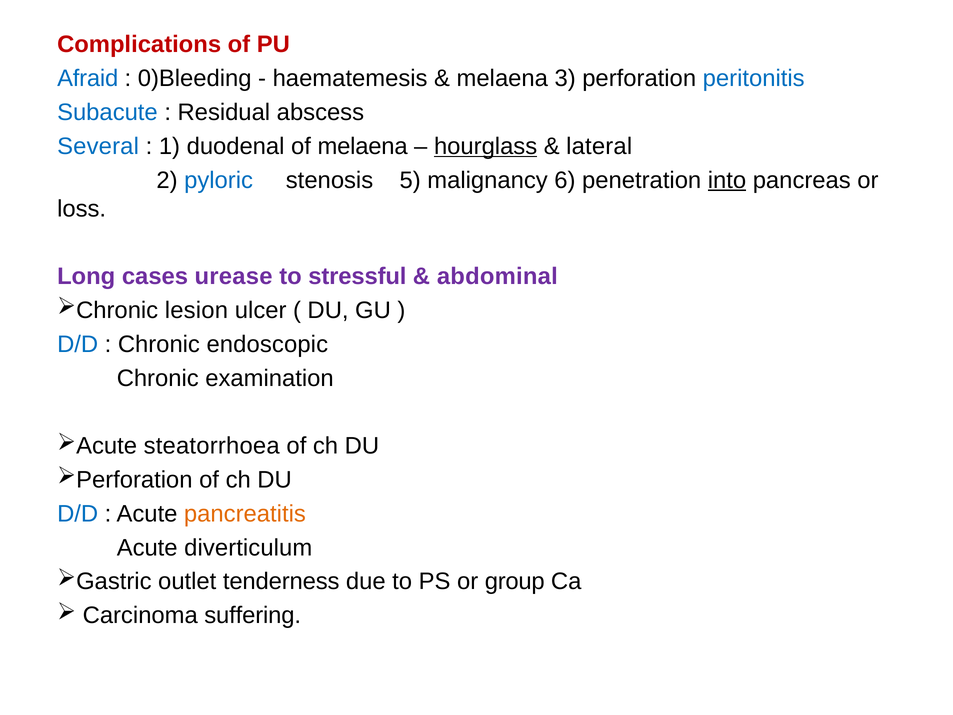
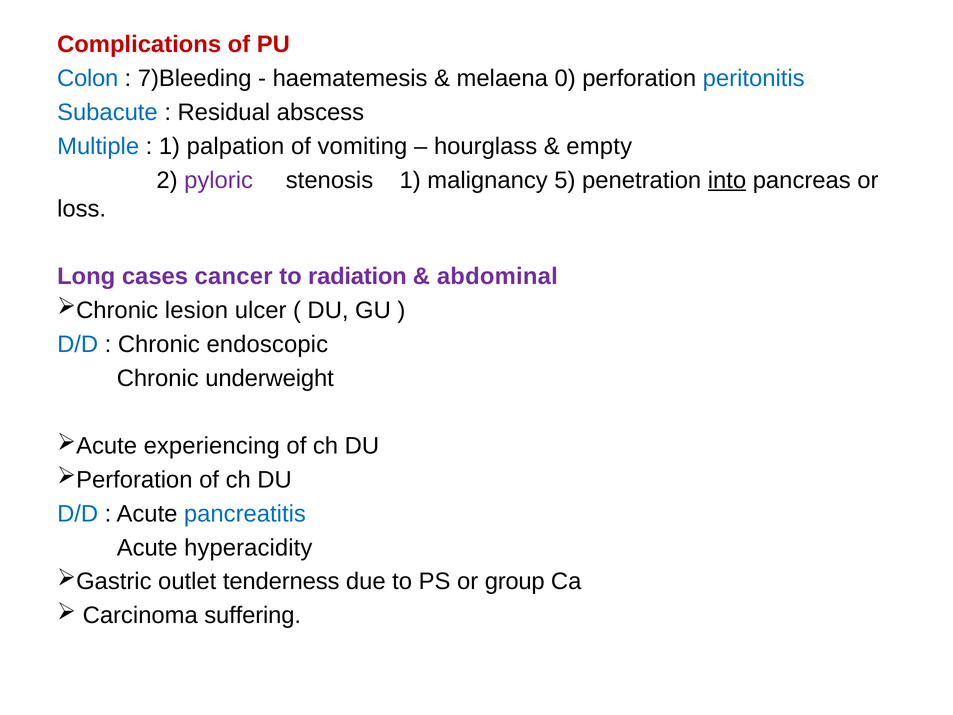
Afraid: Afraid -> Colon (88, 78)
0)Bleeding: 0)Bleeding -> 7)Bleeding (195, 78)
3: 3 -> 0 (565, 78)
Several: Several -> Multiple (98, 146)
duodenal: duodenal -> palpation (235, 146)
of melaena: melaena -> vomiting (362, 146)
hourglass underline: present -> none (486, 146)
lateral: lateral -> empty (599, 146)
pyloric colour: blue -> purple (219, 180)
stenosis 5: 5 -> 1 (410, 180)
6: 6 -> 5 (565, 180)
urease: urease -> cancer (234, 276)
stressful: stressful -> radiation (357, 276)
examination: examination -> underweight (270, 378)
steatorrhoea: steatorrhoea -> experiencing (212, 446)
pancreatitis colour: orange -> blue (245, 514)
diverticulum: diverticulum -> hyperacidity (248, 547)
